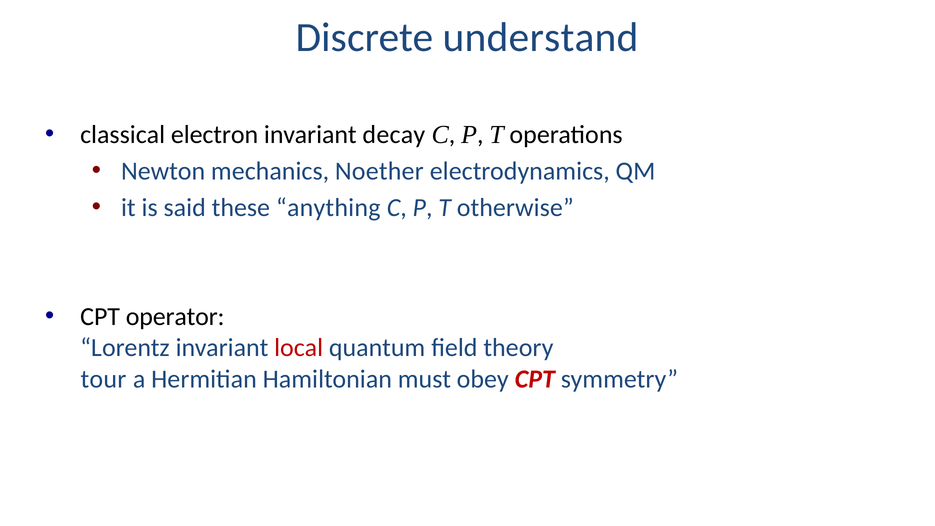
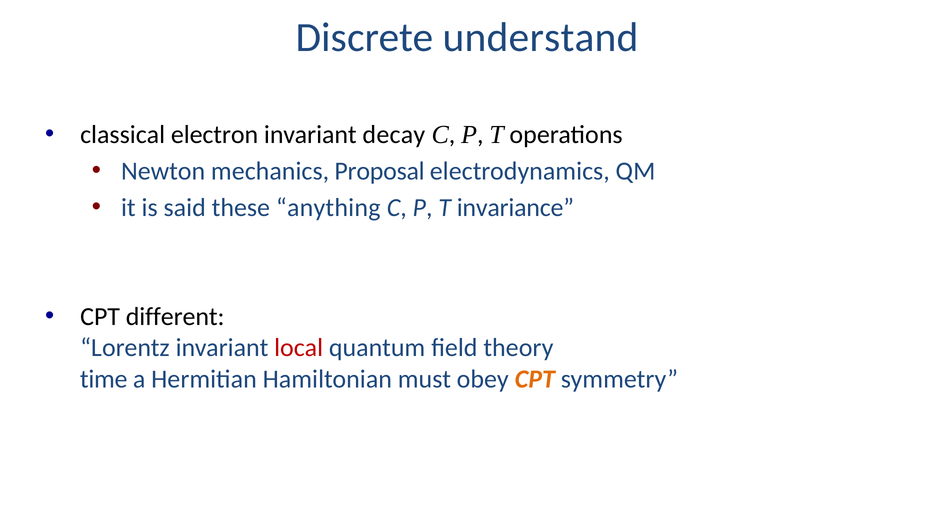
Noether: Noether -> Proposal (380, 171)
otherwise: otherwise -> invariance (515, 208)
operator: operator -> different (175, 317)
tour: tour -> time (104, 379)
CPT colour: red -> orange (535, 379)
